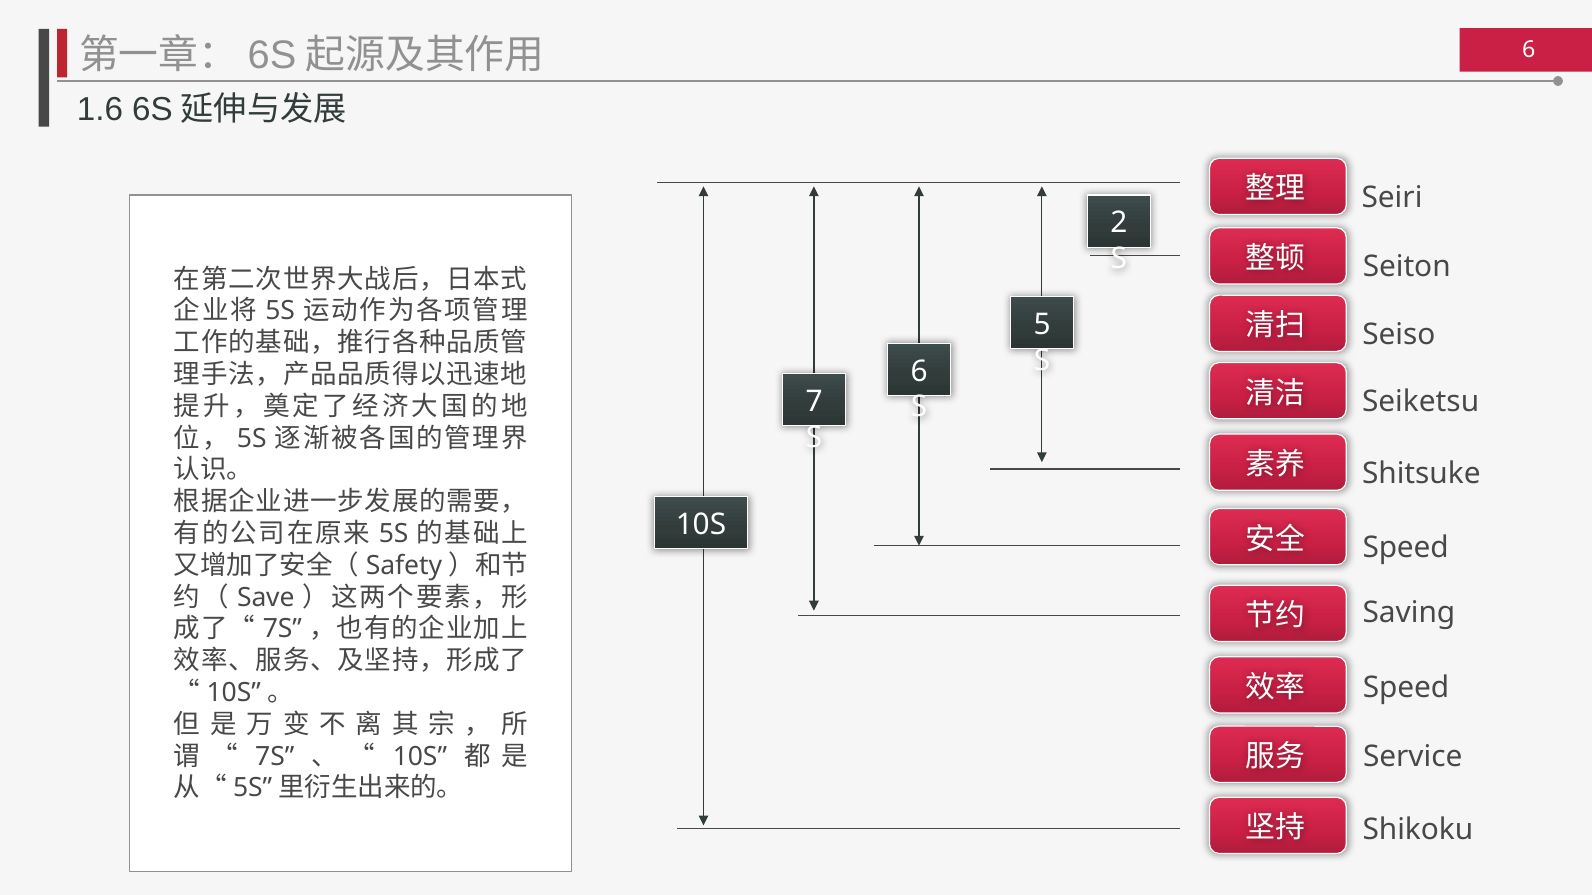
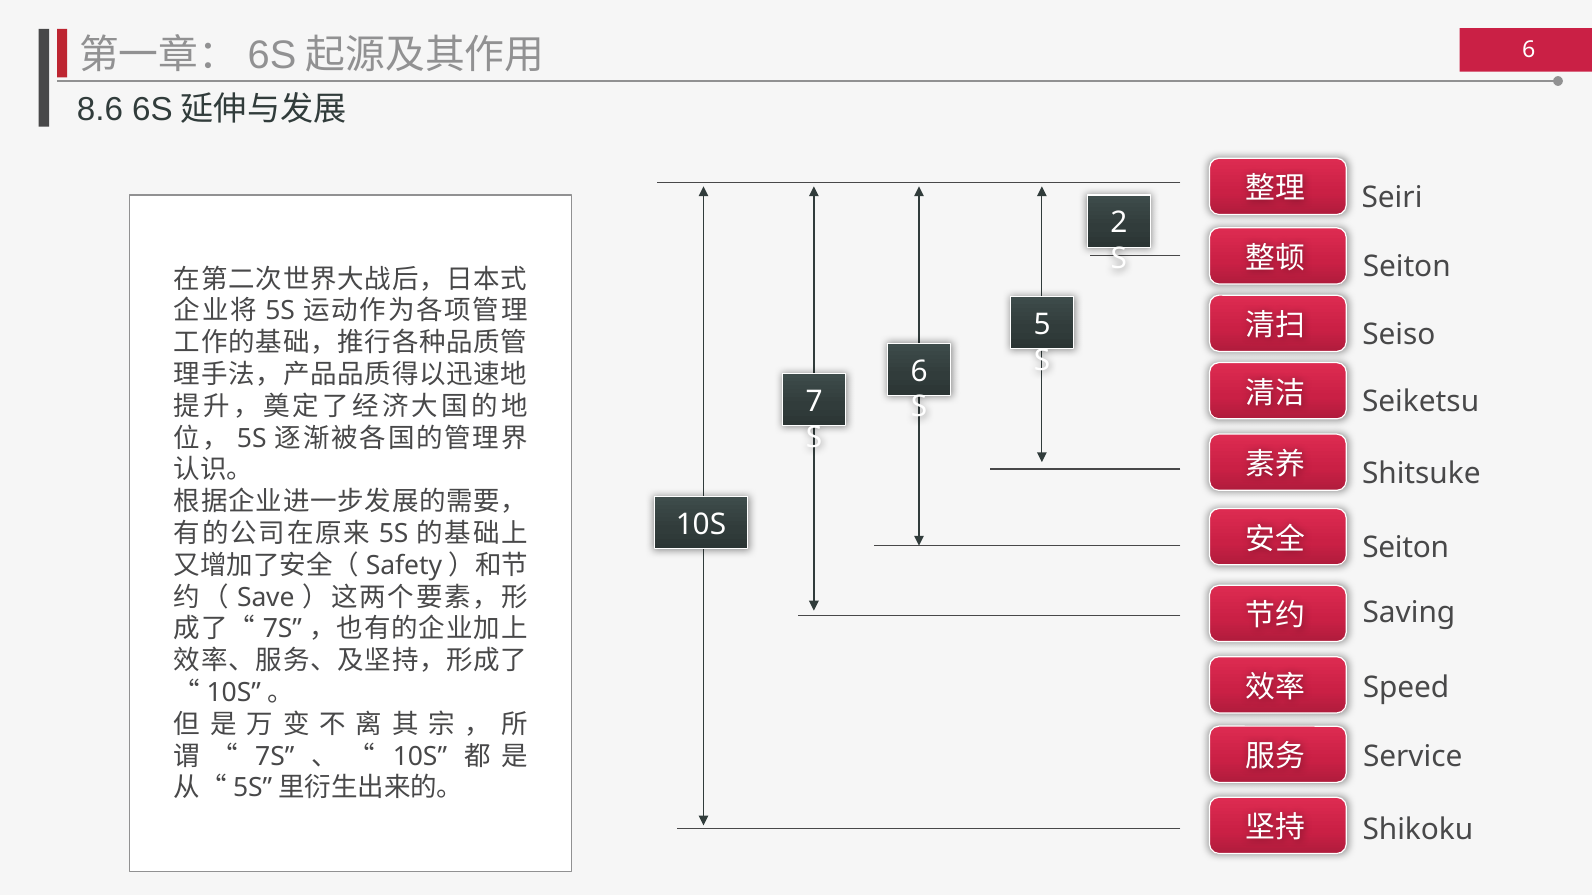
1.6: 1.6 -> 8.6 (100, 110)
Speed: Speed -> Seiton (1406, 548)
